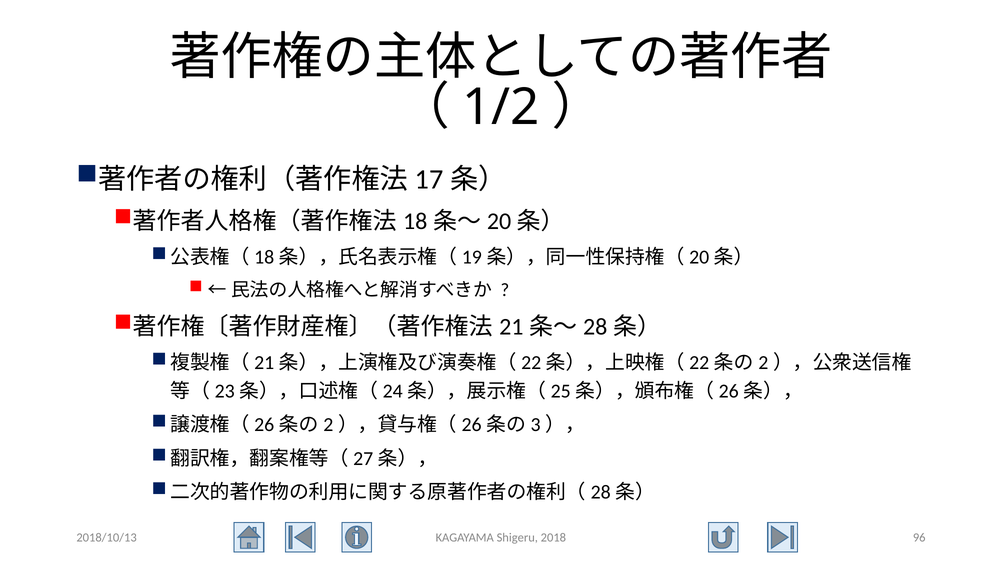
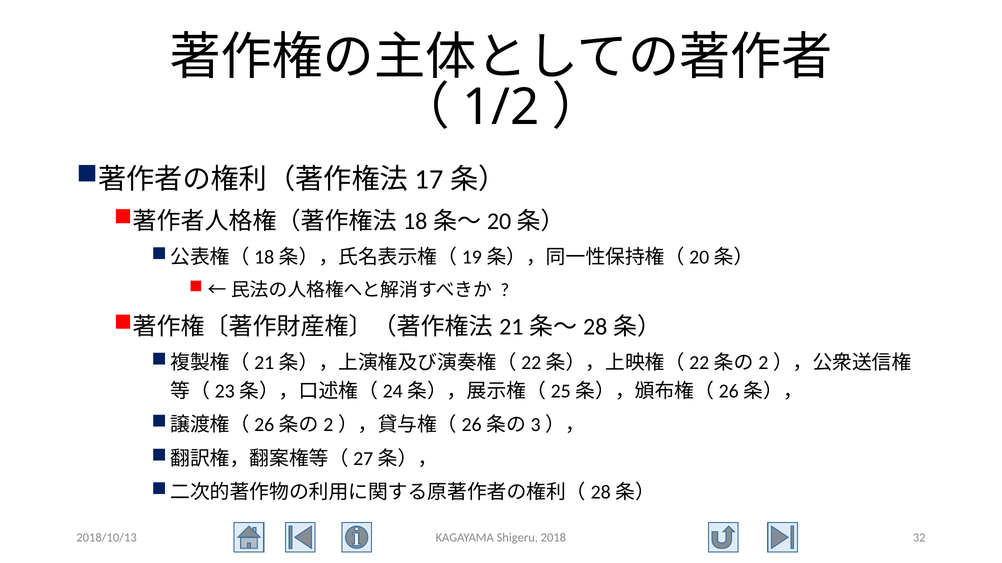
96: 96 -> 32 (919, 538)
